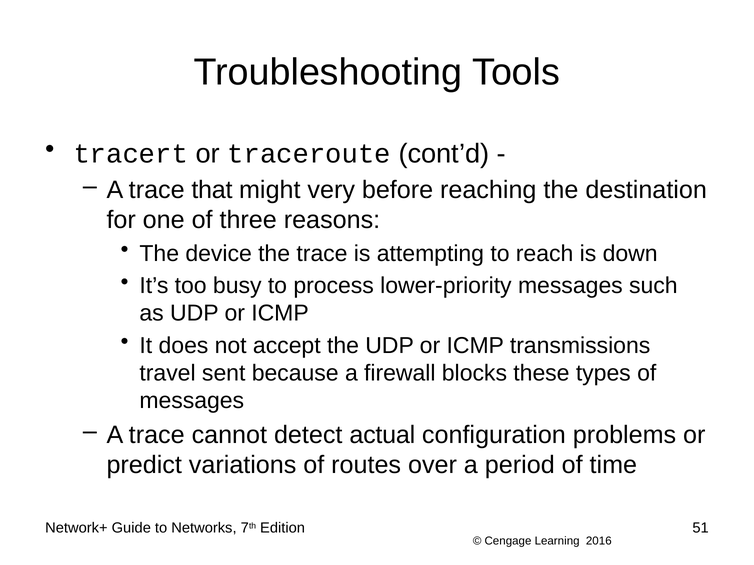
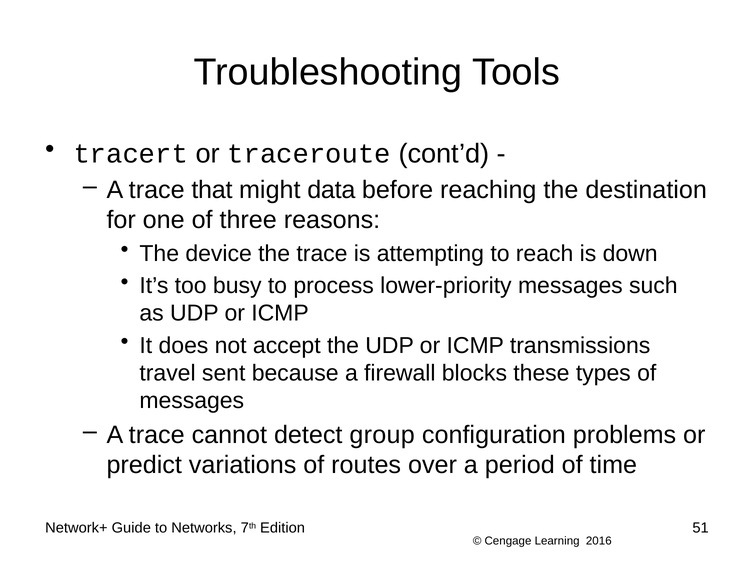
very: very -> data (331, 190)
actual: actual -> group (382, 435)
